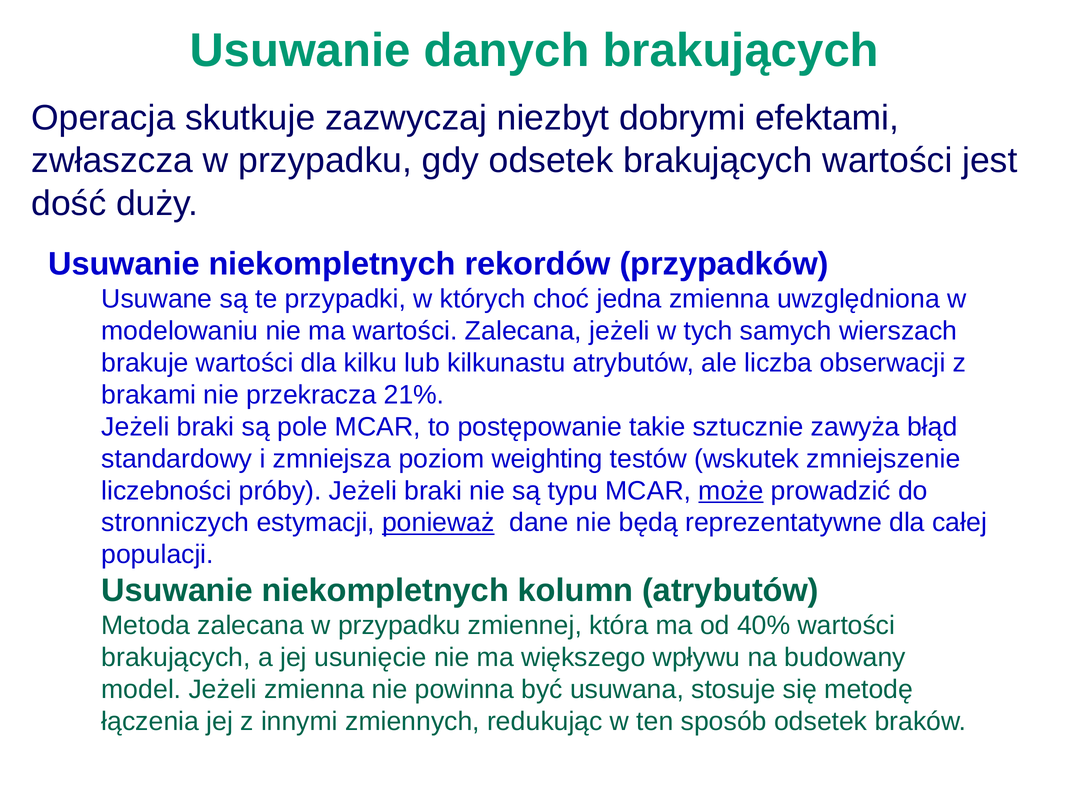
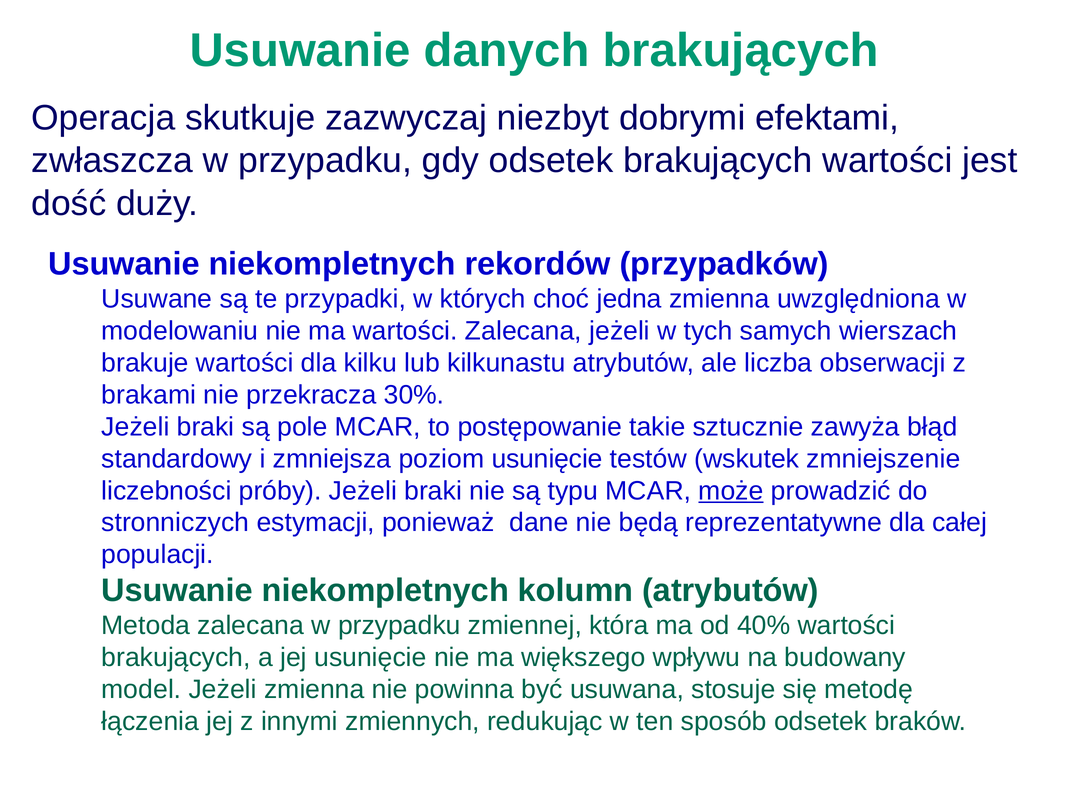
21%: 21% -> 30% (414, 395)
poziom weighting: weighting -> usunięcie (547, 459)
ponieważ underline: present -> none (438, 523)
